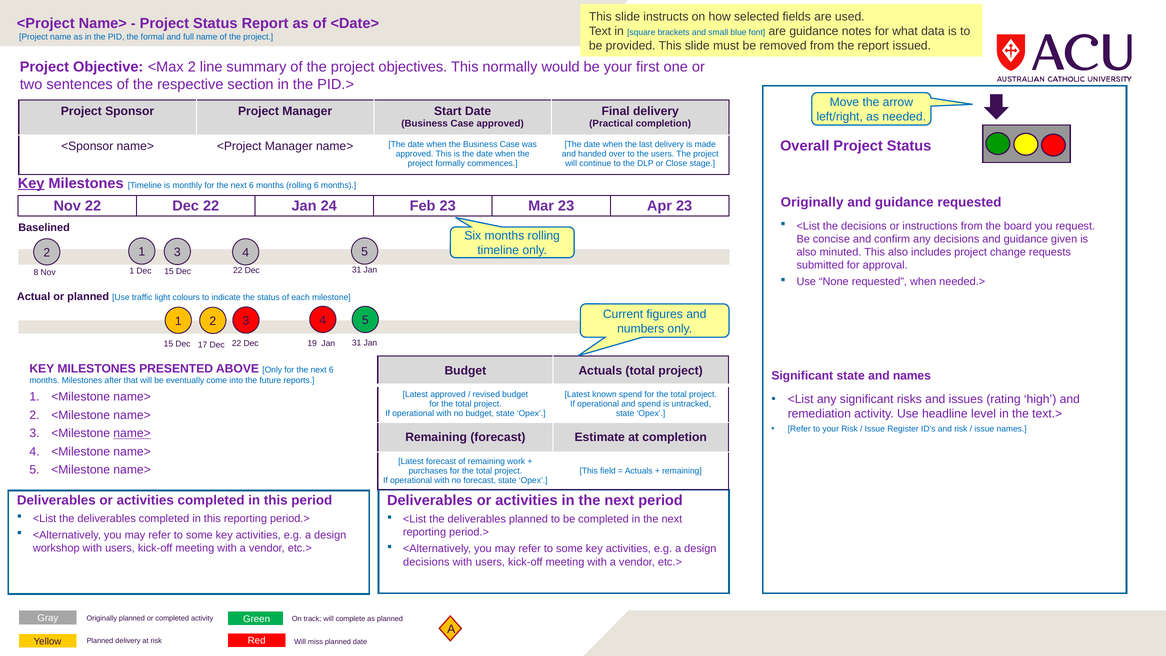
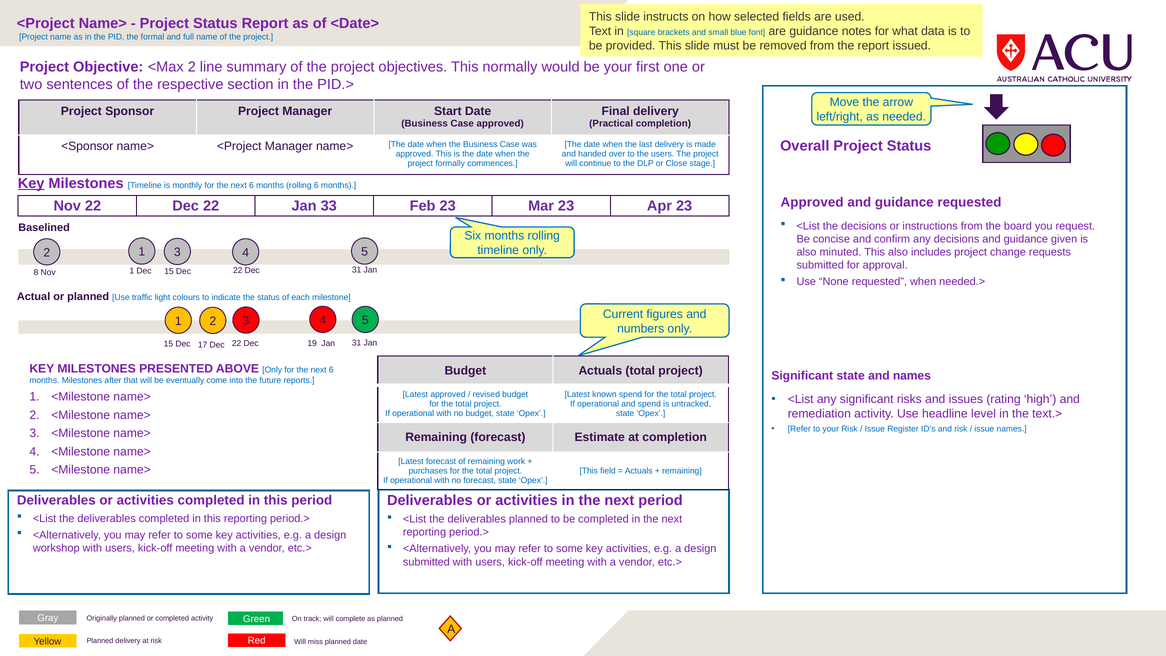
Originally: Originally -> Approved (812, 202)
24: 24 -> 33 (329, 206)
name> underline: present -> none (132, 433)
decisions: decisions -> submitted (426, 562)
